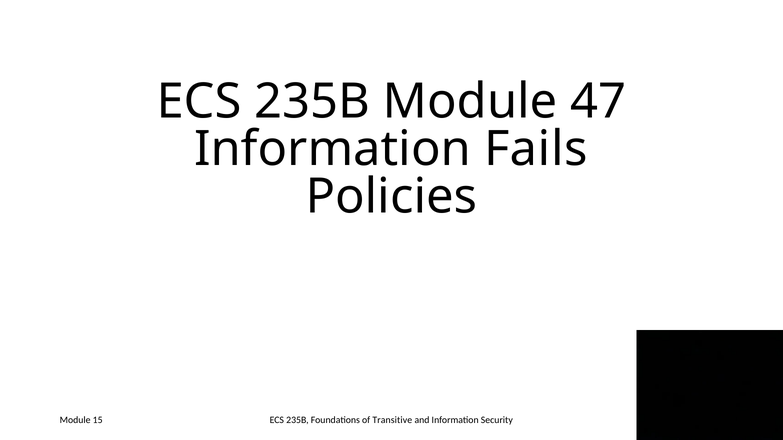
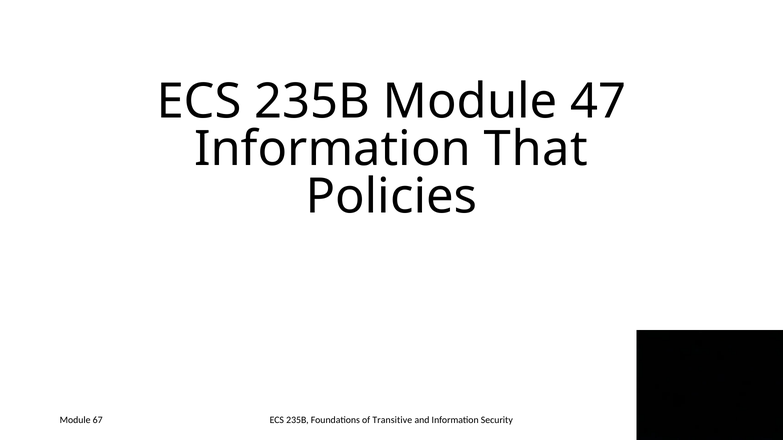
Fails: Fails -> That (536, 149)
15: 15 -> 67 (98, 421)
